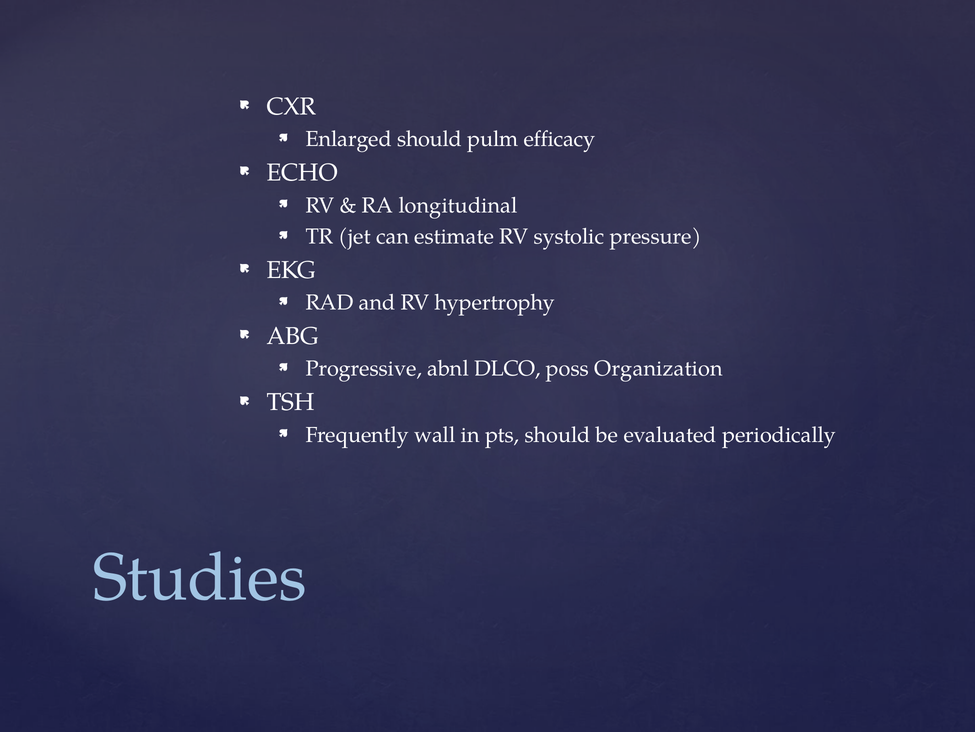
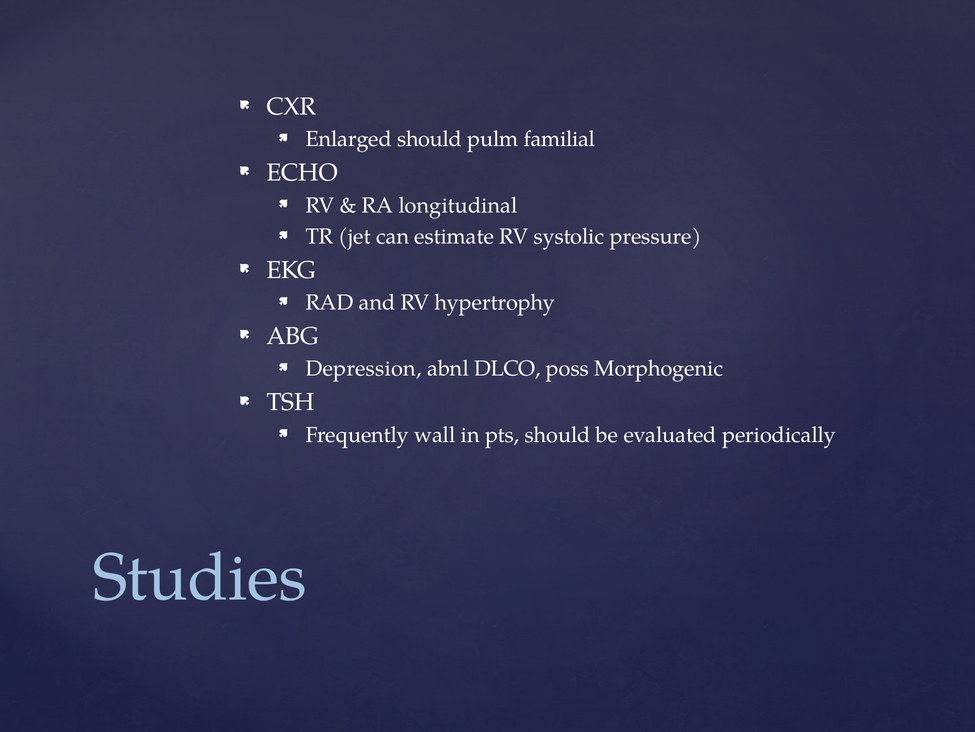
efficacy: efficacy -> familial (559, 139)
Progressive: Progressive -> Depression (364, 368)
Organization: Organization -> Morphogenic (659, 368)
